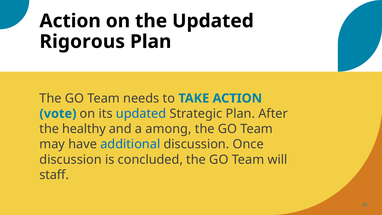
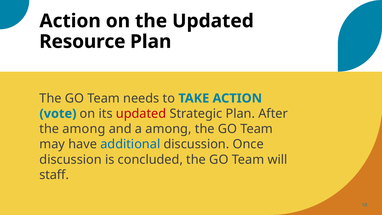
Rigorous: Rigorous -> Resource (82, 42)
updated colour: blue -> red (141, 114)
the healthy: healthy -> among (84, 129)
